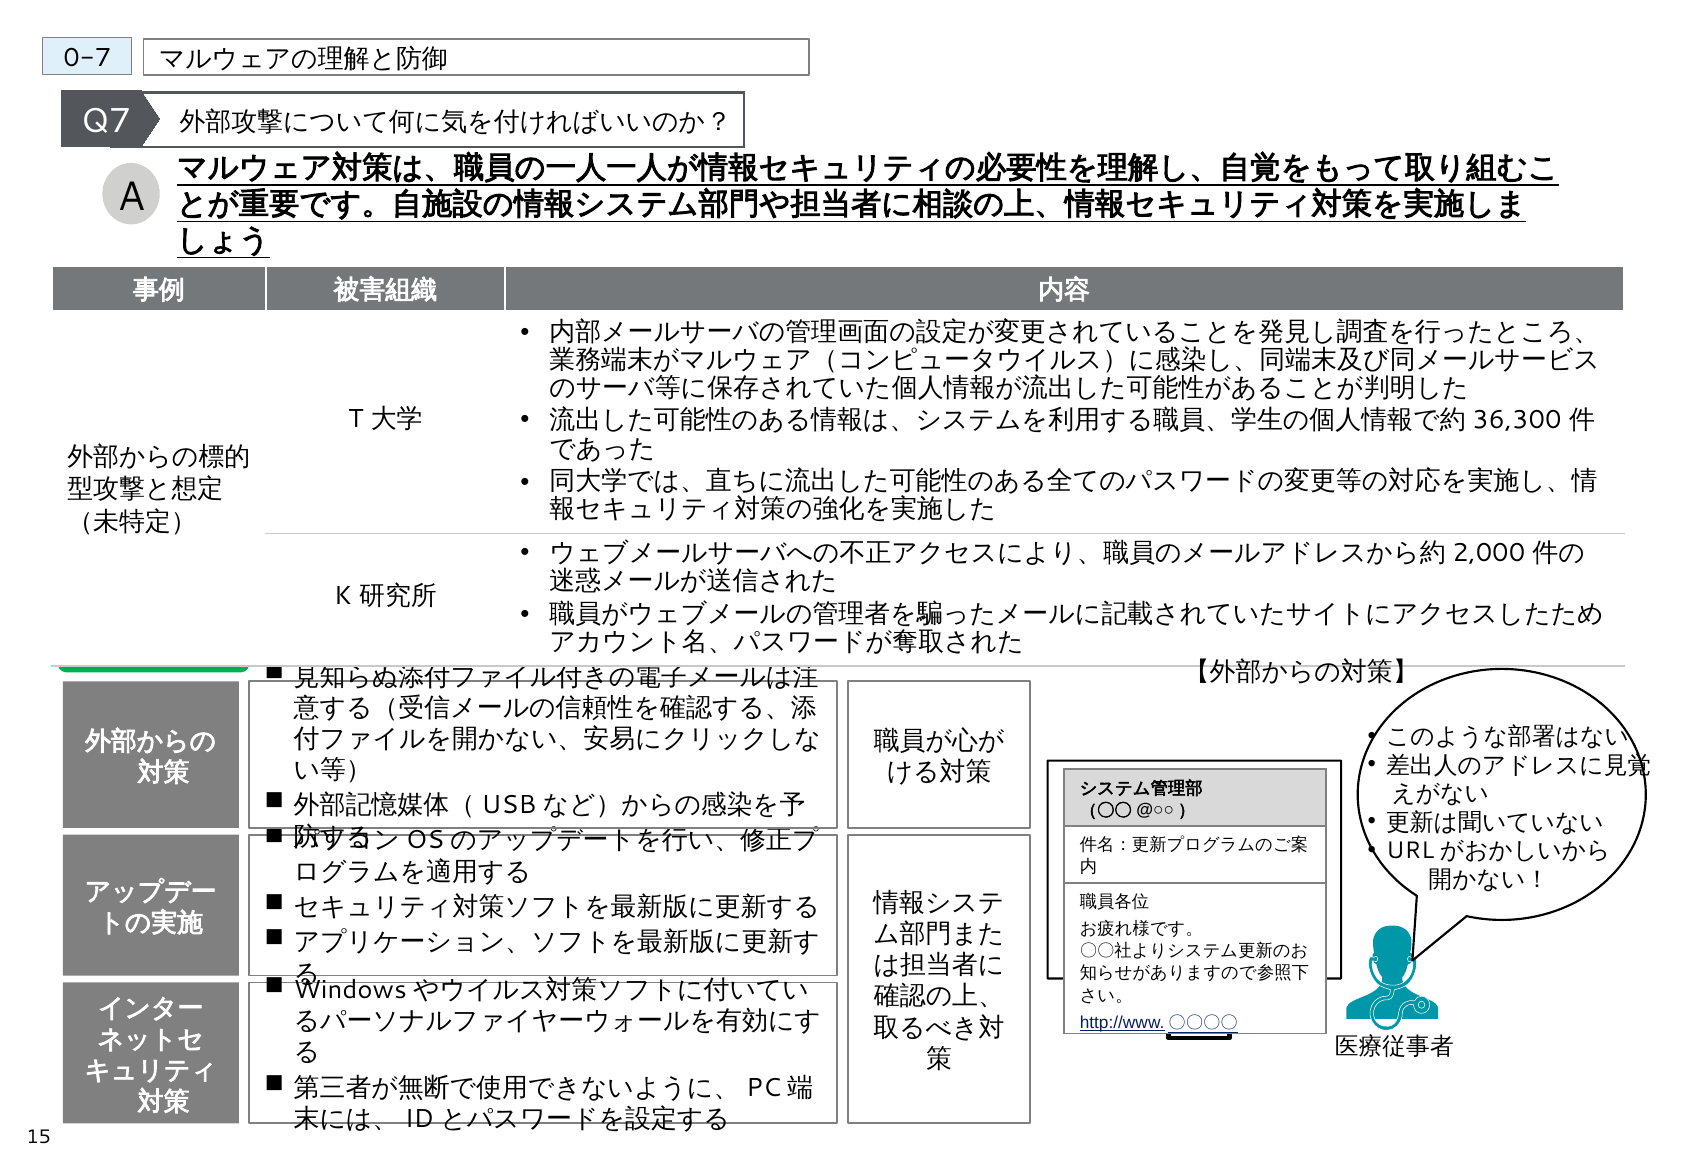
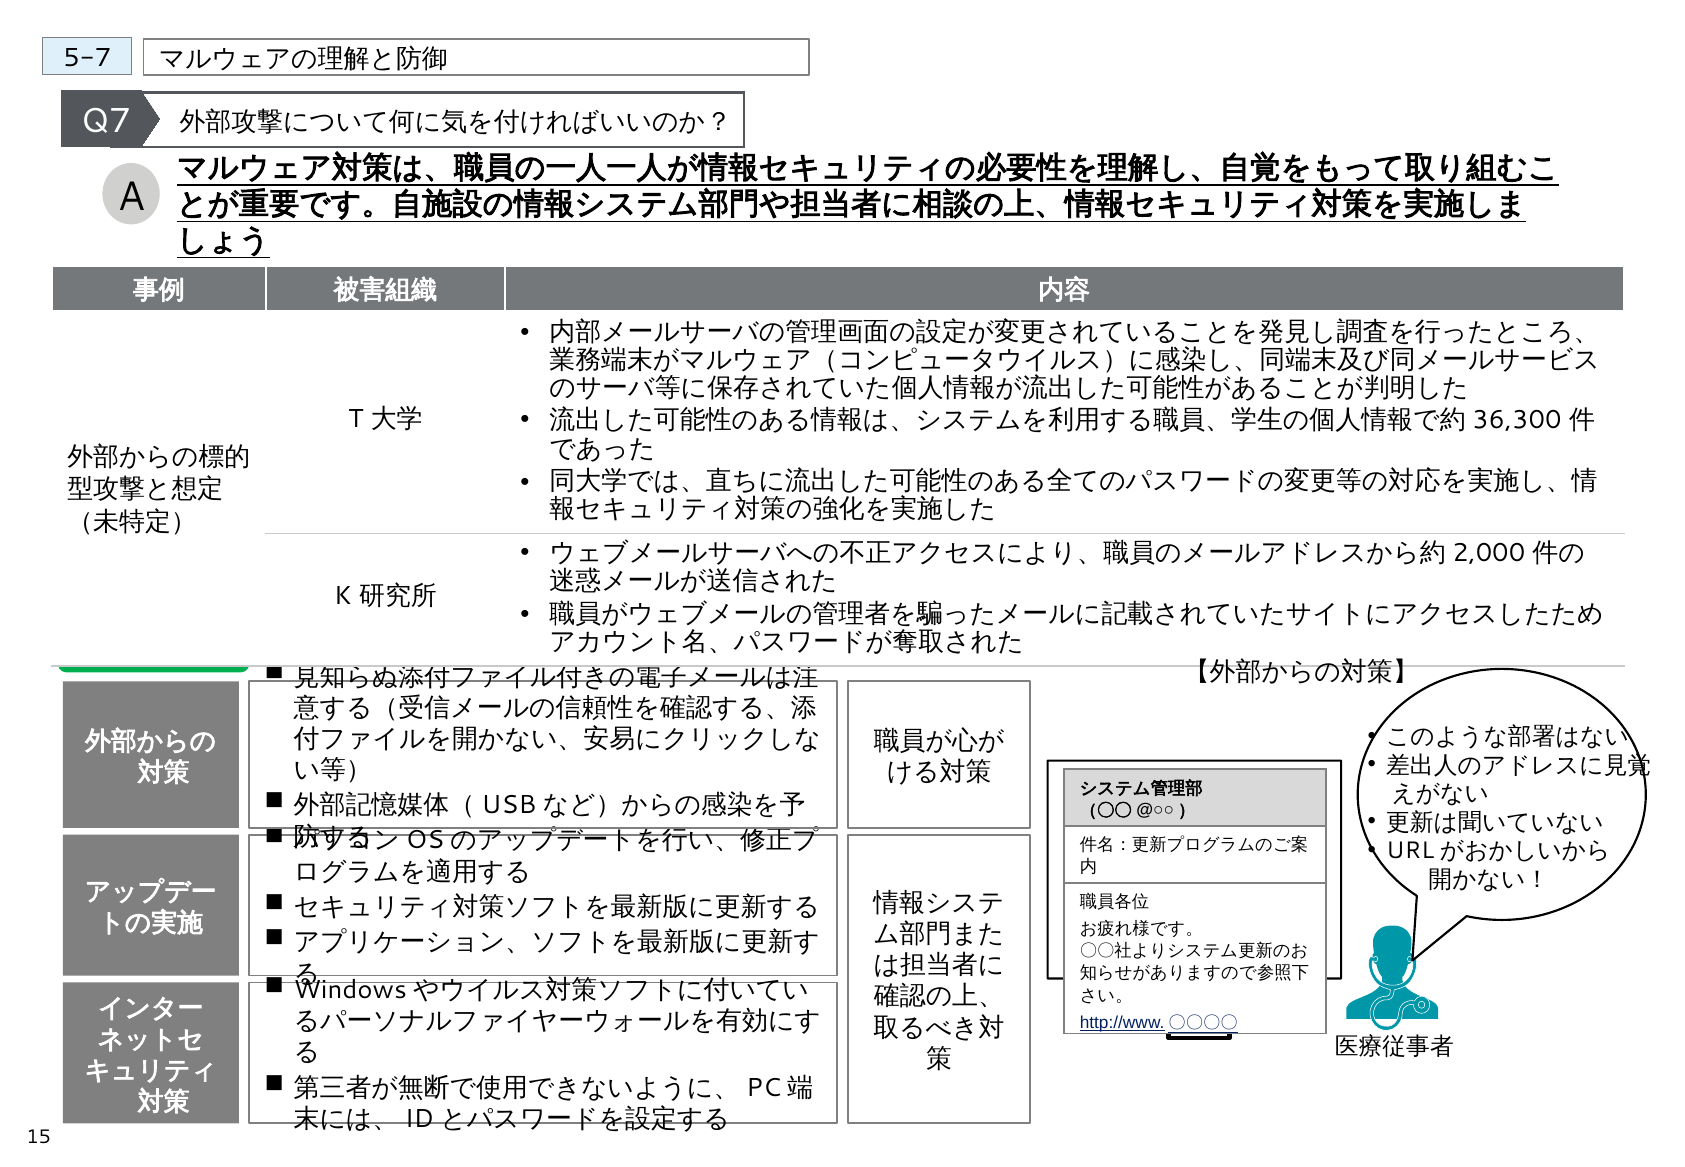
0-7: 0-7 -> 5-7 (87, 58)
